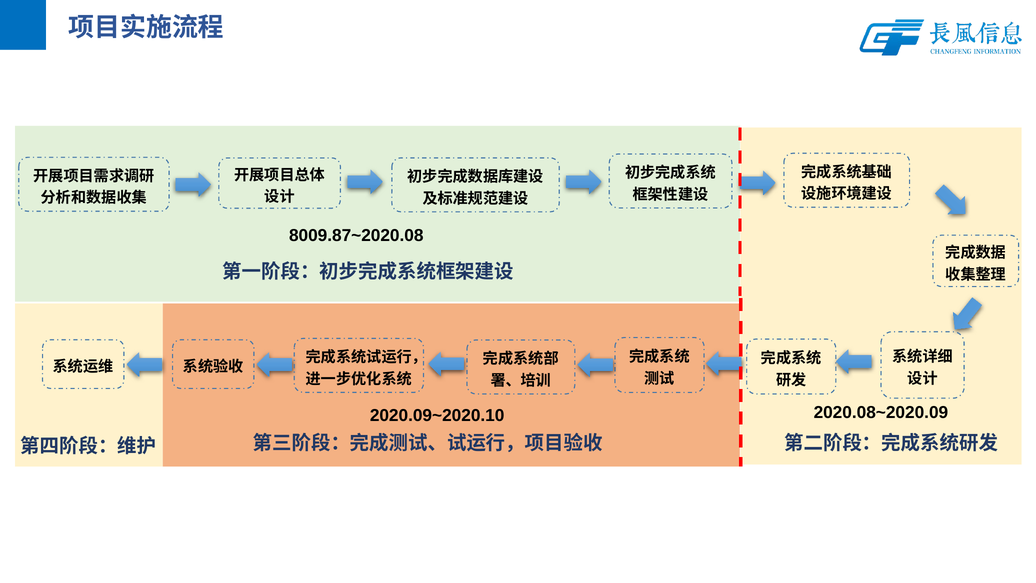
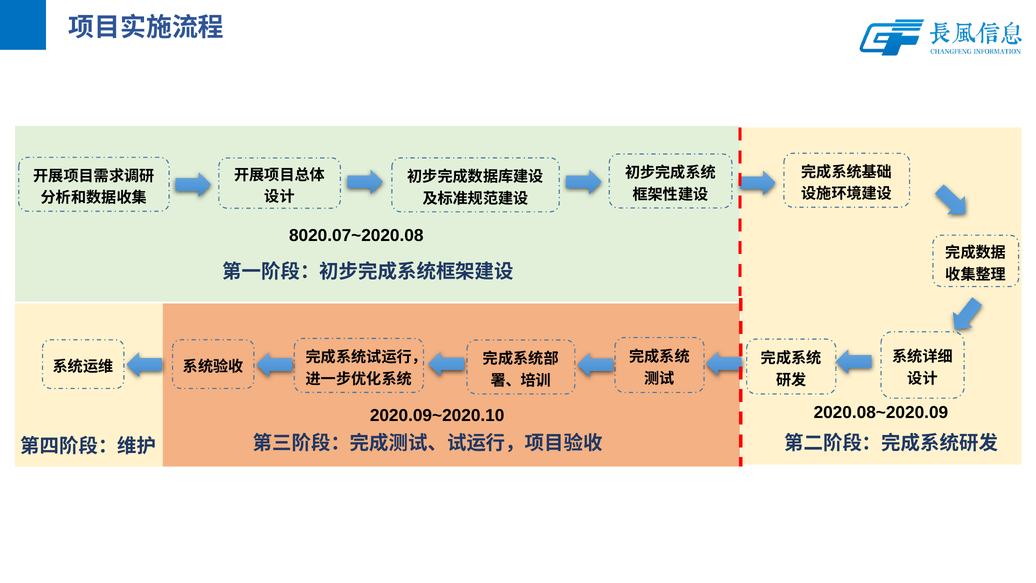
8009.87~2020.08: 8009.87~2020.08 -> 8020.07~2020.08 (356, 235)
